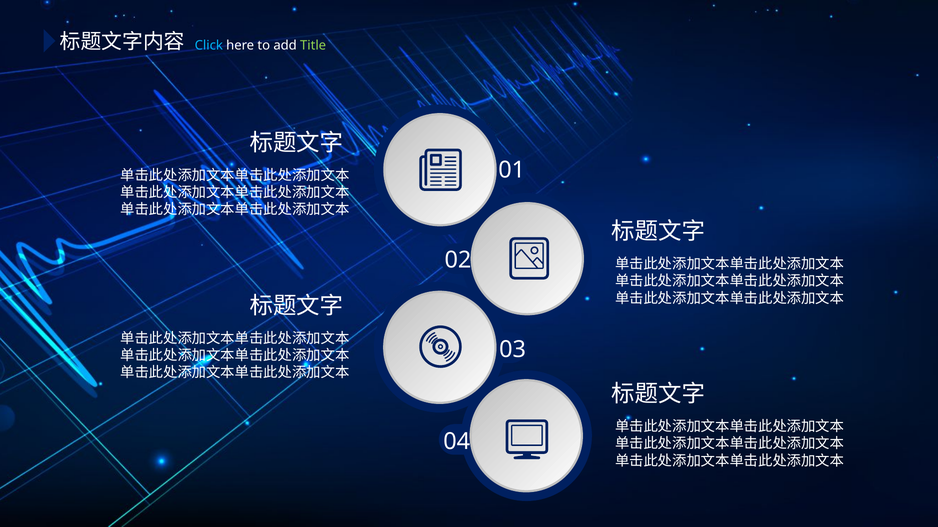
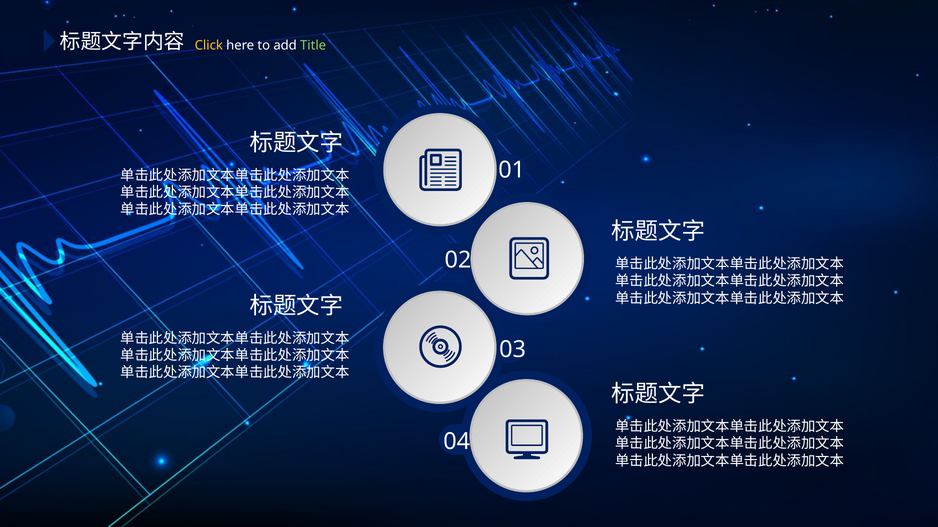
Click colour: light blue -> yellow (209, 45)
